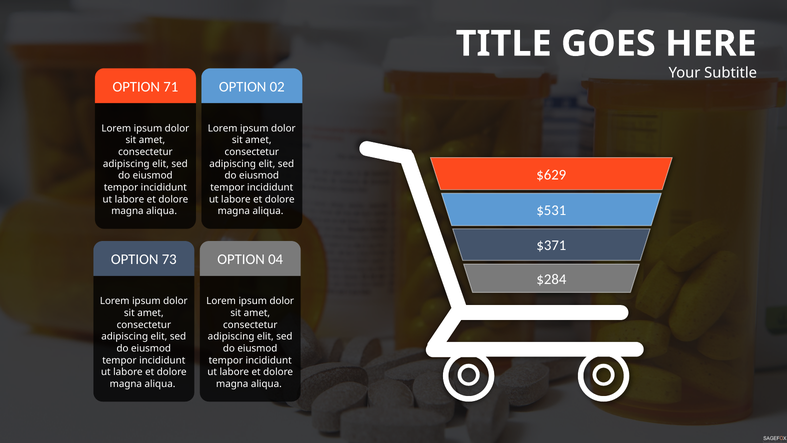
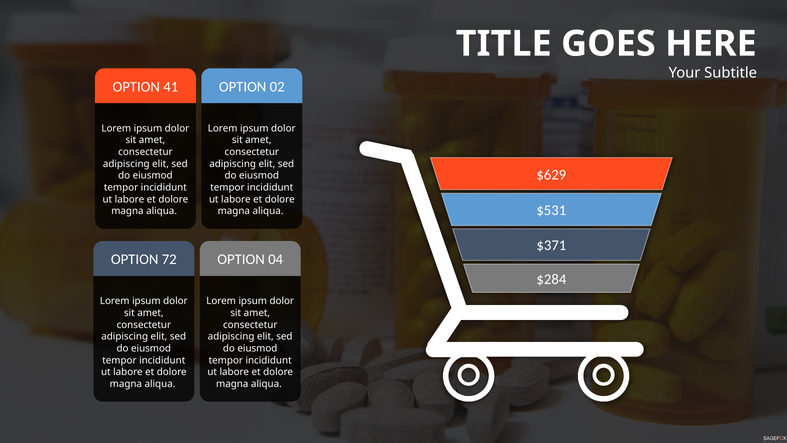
71: 71 -> 41 (171, 87)
73: 73 -> 72 (169, 259)
